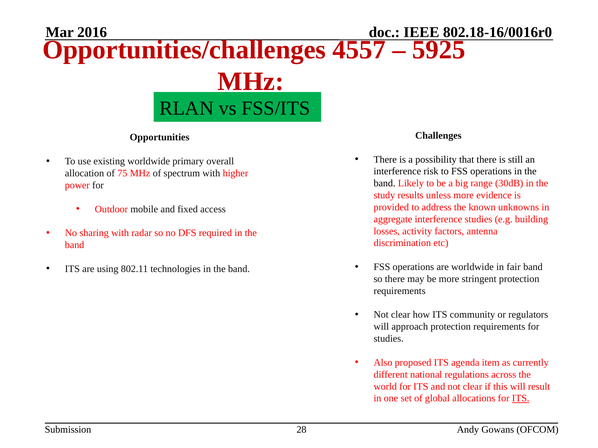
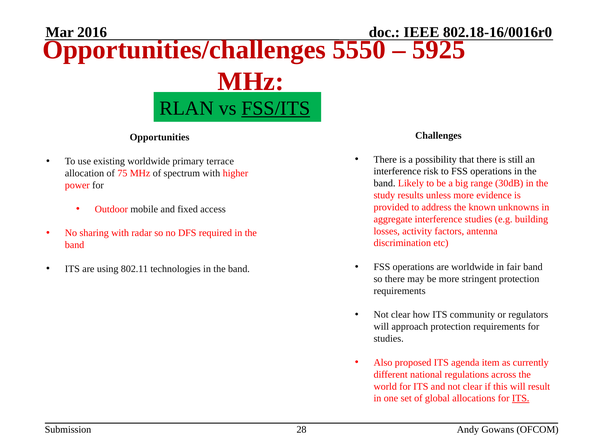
4557: 4557 -> 5550 (359, 50)
FSS/ITS underline: none -> present (276, 108)
overall: overall -> terrace (220, 161)
